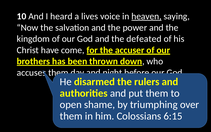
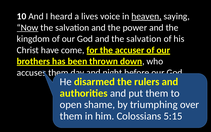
Now underline: none -> present (28, 28)
and the defeated: defeated -> salvation (144, 39)
6:15: 6:15 -> 5:15 (173, 116)
